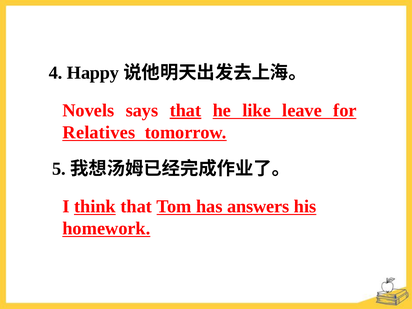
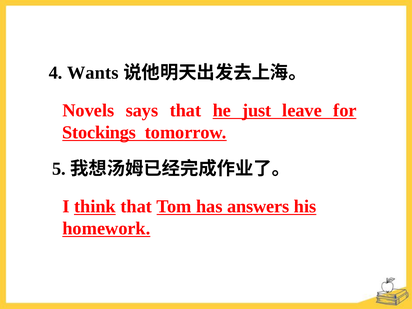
Happy: Happy -> Wants (93, 73)
that underline: present -> none (185, 110)
like: like -> just (257, 110)
Relatives: Relatives -> Stockings (99, 132)
